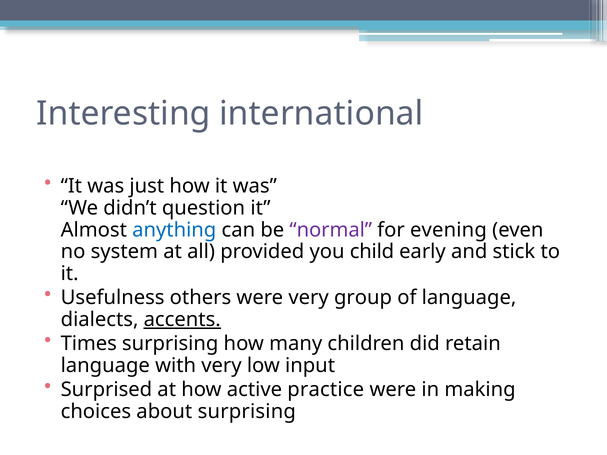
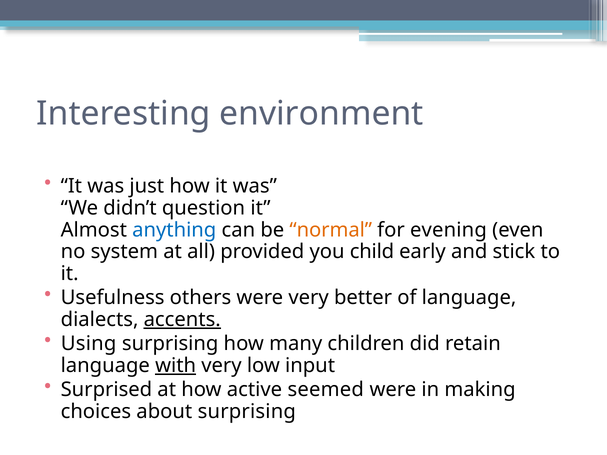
international: international -> environment (321, 114)
normal colour: purple -> orange (331, 230)
group: group -> better (363, 298)
Times: Times -> Using (89, 344)
with underline: none -> present (176, 366)
practice: practice -> seemed (326, 390)
